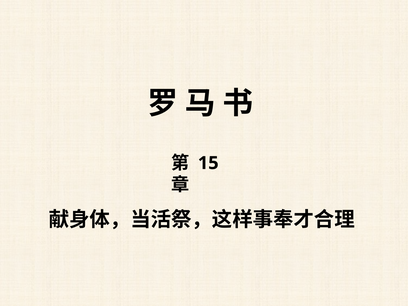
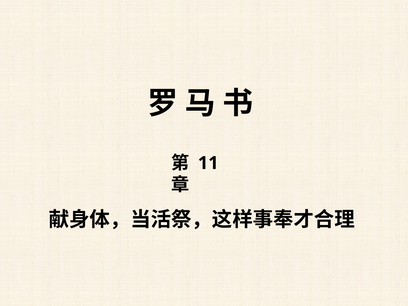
15: 15 -> 11 (208, 163)
